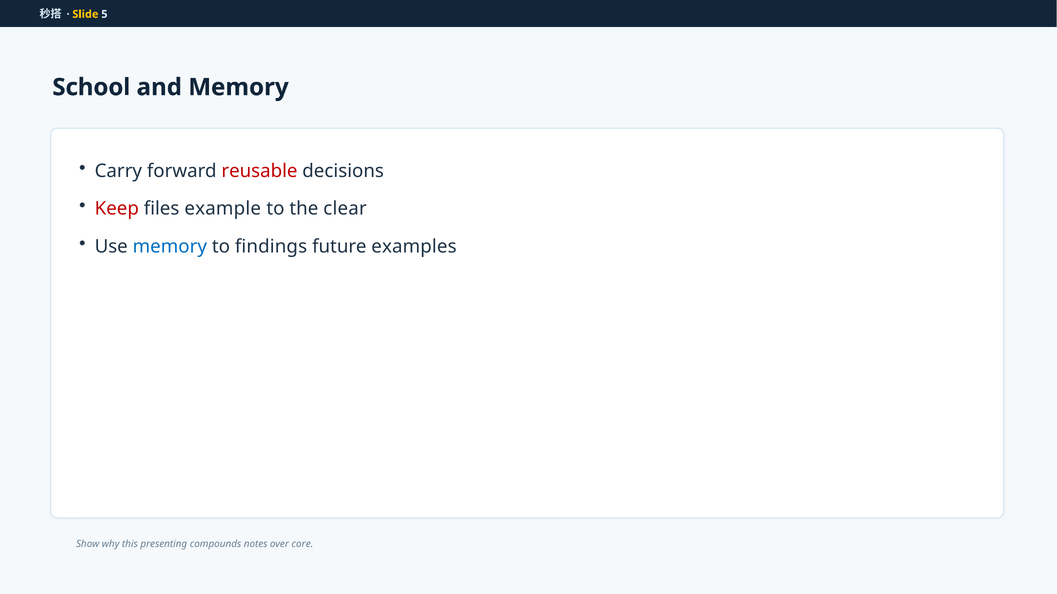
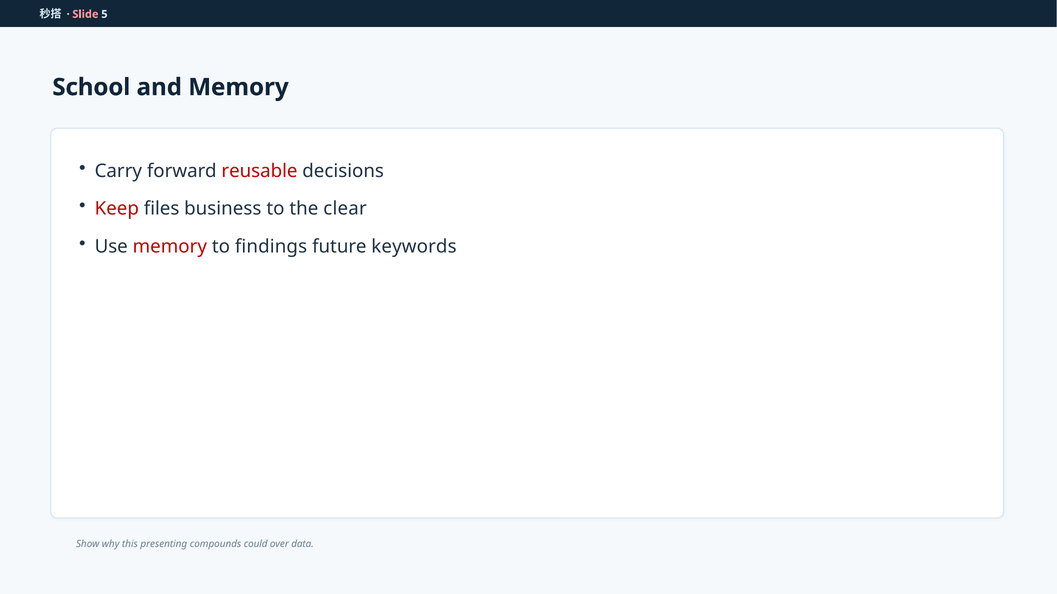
Slide colour: yellow -> pink (85, 14)
example: example -> business (223, 209)
memory colour: blue -> red (170, 247)
examples: examples -> keywords (414, 247)
notes: notes -> could (256, 544)
core: core -> data (303, 544)
